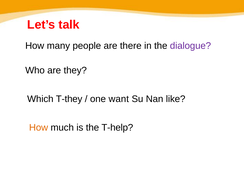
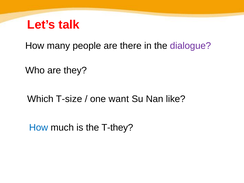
T-they: T-they -> T-size (69, 99)
How colour: orange -> blue (39, 128)
T-help: T-help -> T-they (117, 128)
